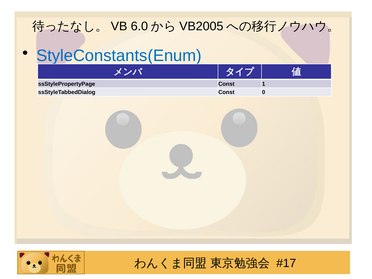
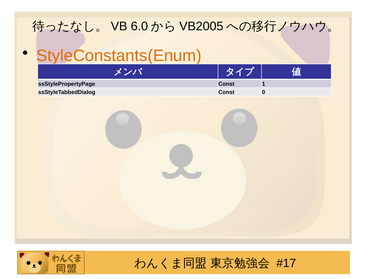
StyleConstants(Enum colour: blue -> orange (119, 56)
